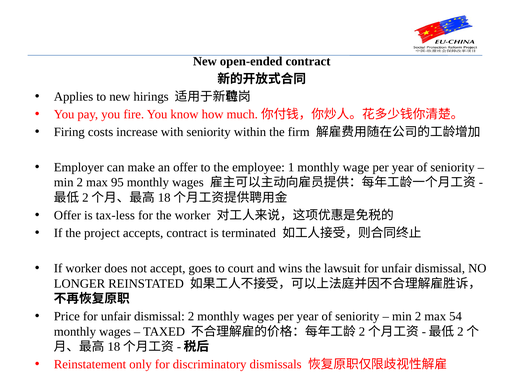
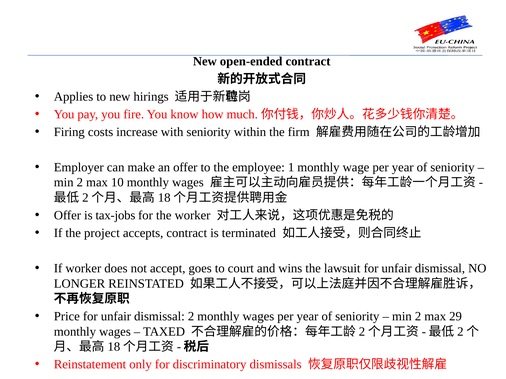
95: 95 -> 10 (117, 183)
tax-less: tax-less -> tax-jobs (115, 216)
54: 54 -> 29 (456, 317)
